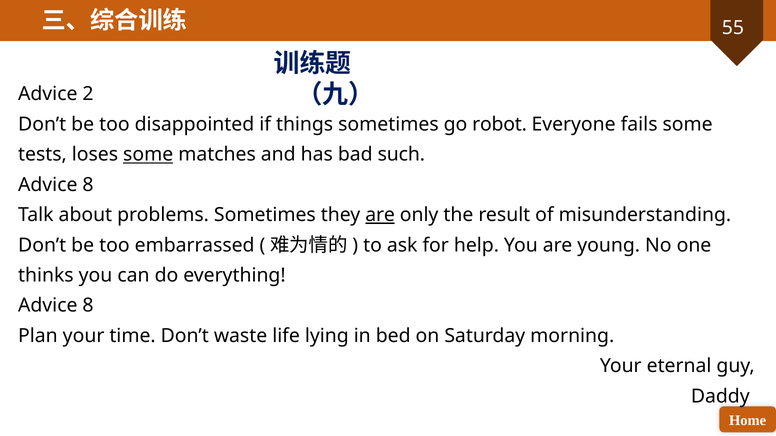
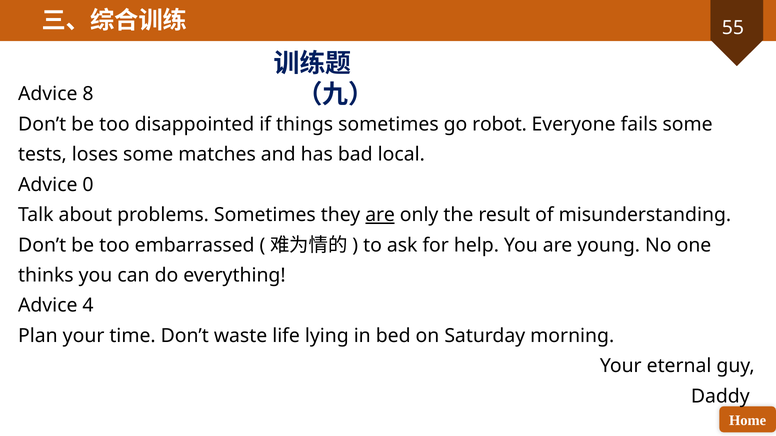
2: 2 -> 8 (88, 94)
some underline: present -> none (148, 155)
such: such -> local (401, 155)
8: 8 -> 0 (88, 185)
8: 8 -> 4 (88, 306)
